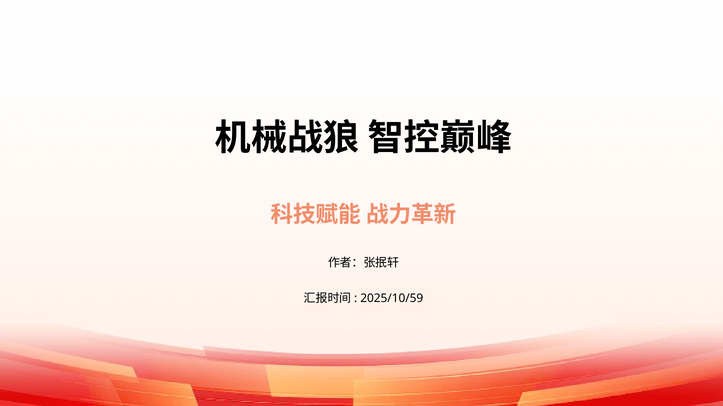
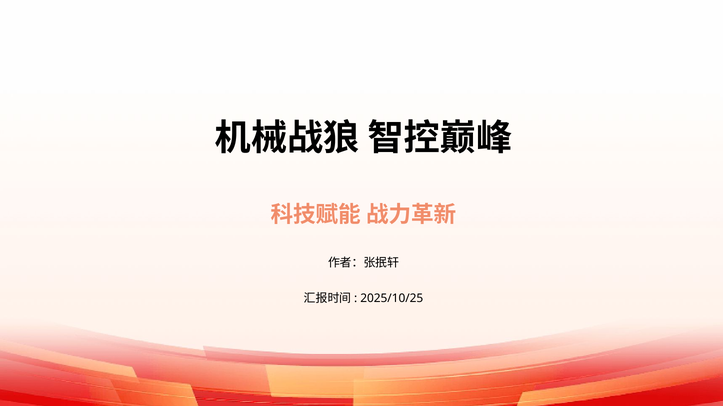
2025/10/59: 2025/10/59 -> 2025/10/25 (392, 299)
